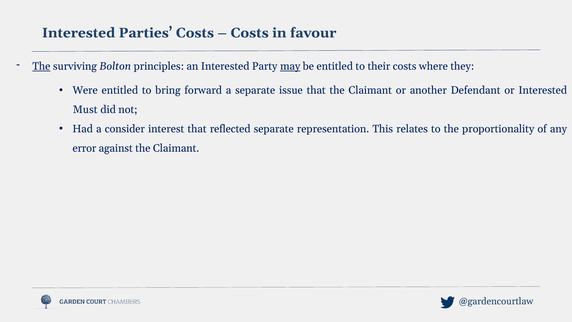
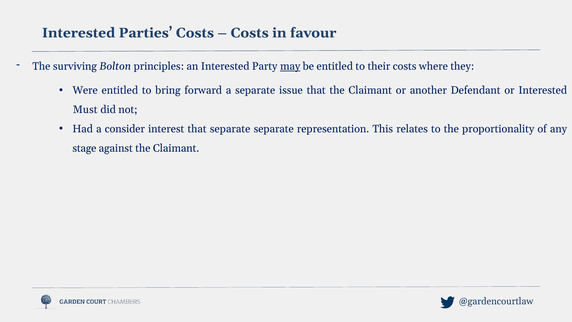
The underline: present -> none (41, 66)
that reflected: reflected -> separate (230, 129)
error: error -> stage (84, 148)
